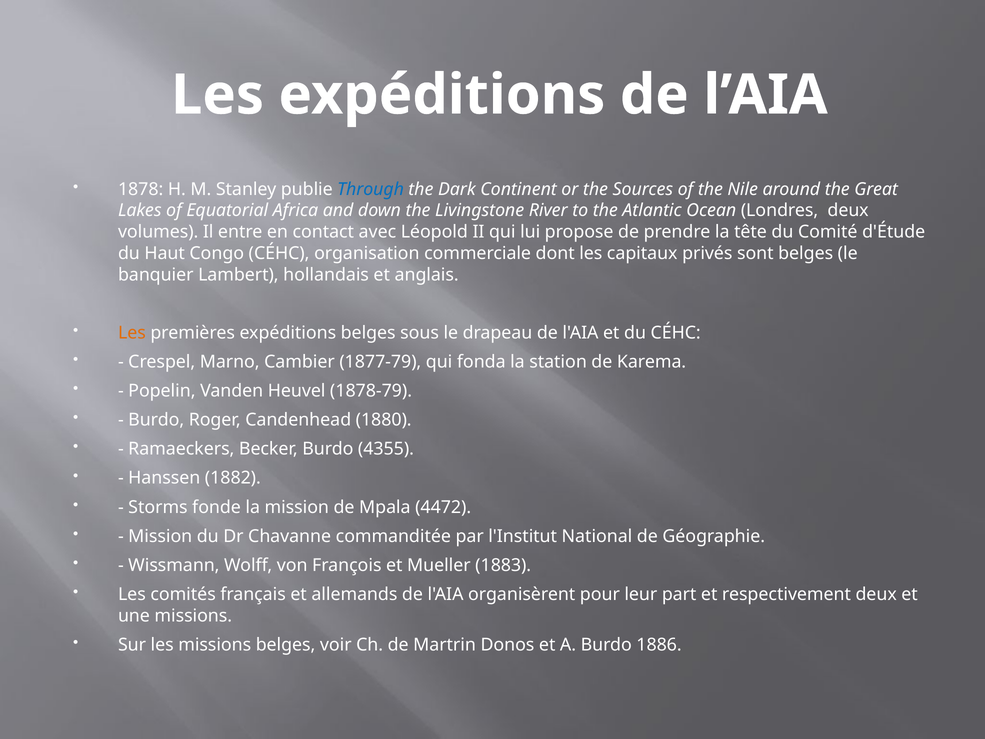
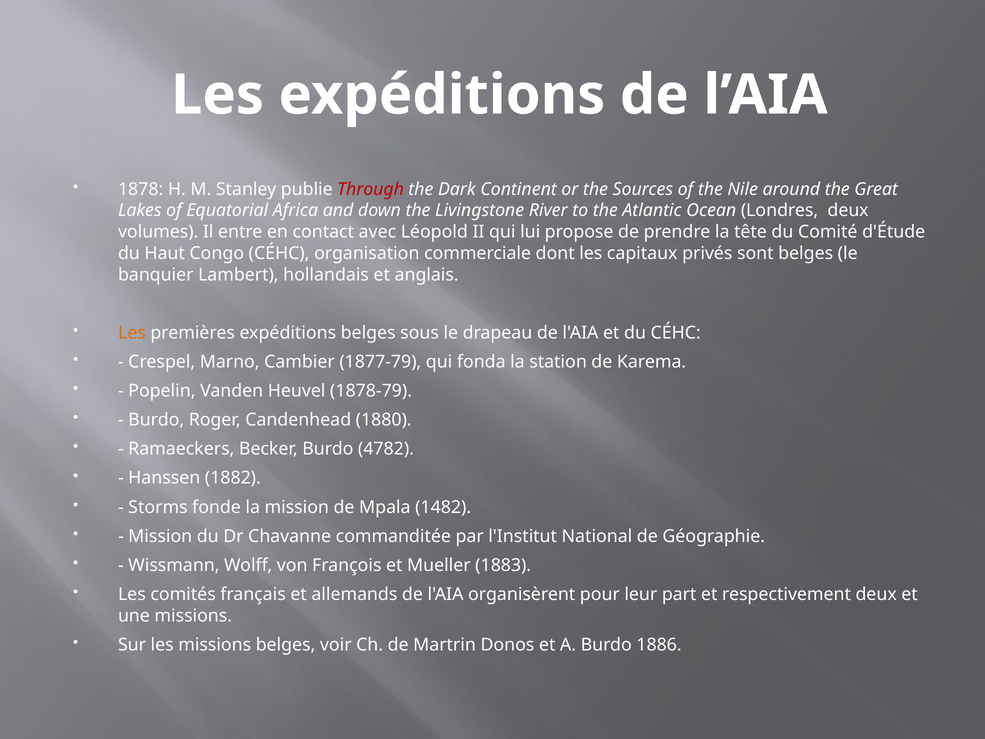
Through colour: blue -> red (371, 189)
4355: 4355 -> 4782 (386, 449)
4472: 4472 -> 1482 (443, 507)
